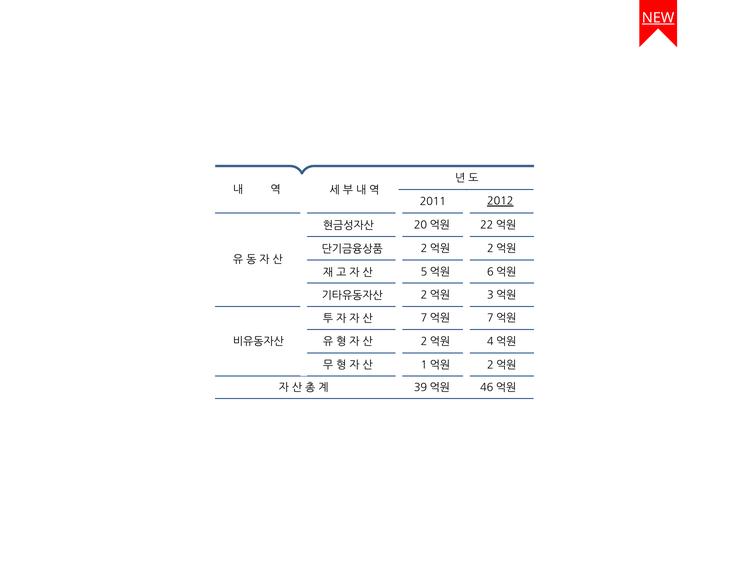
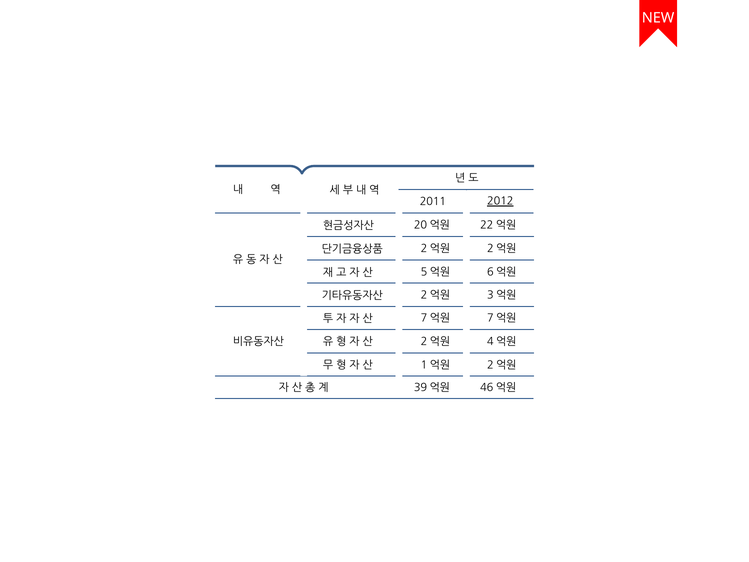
NEW underline: present -> none (658, 18)
